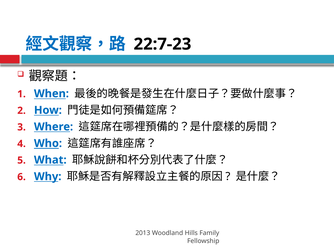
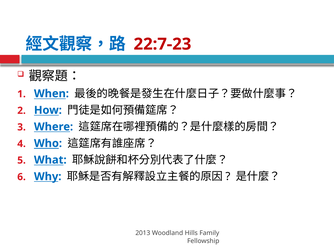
22:7-23 colour: black -> red (162, 44)
